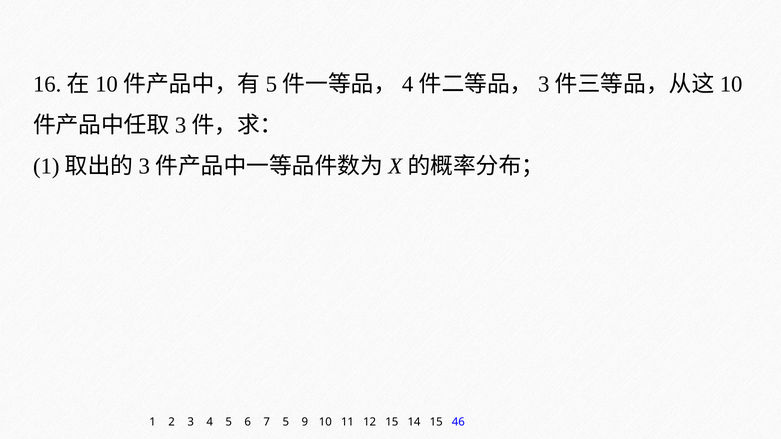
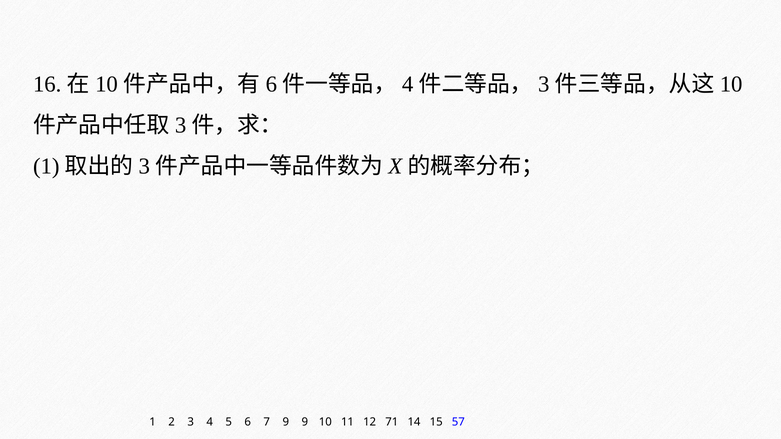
5: 5 -> 6 (271, 84)
7 5: 5 -> 9 (286, 422)
12 15: 15 -> 71 (392, 422)
46: 46 -> 57 (458, 422)
